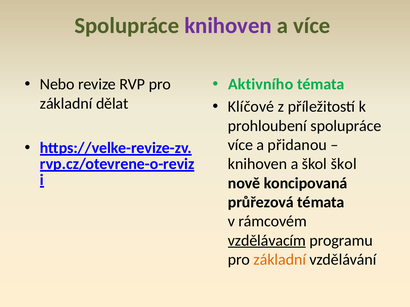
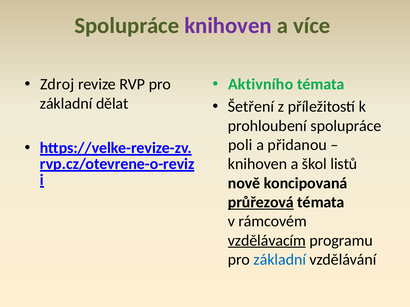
Nebo: Nebo -> Zdroj (57, 84)
Klíčové: Klíčové -> Šetření (251, 107)
více: více -> poli (240, 145)
škol škol: škol -> listů (344, 164)
průřezová underline: none -> present (261, 203)
základní colour: orange -> blue (280, 260)
